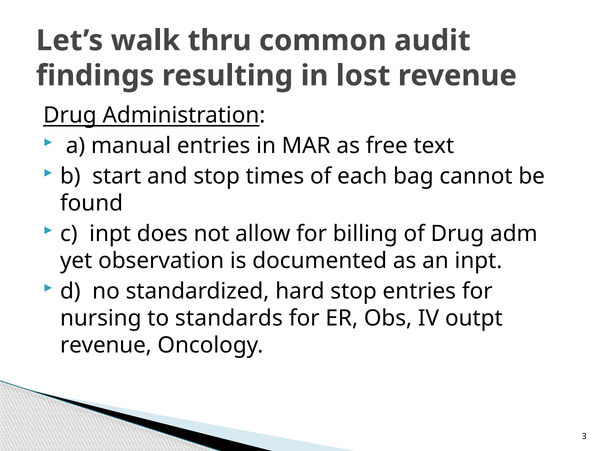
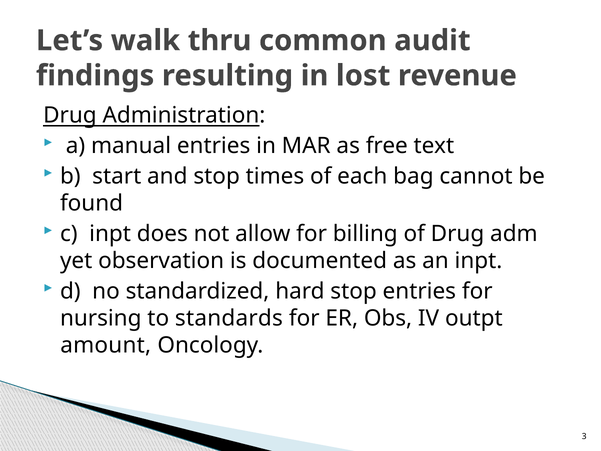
revenue: revenue -> amount (106, 345)
